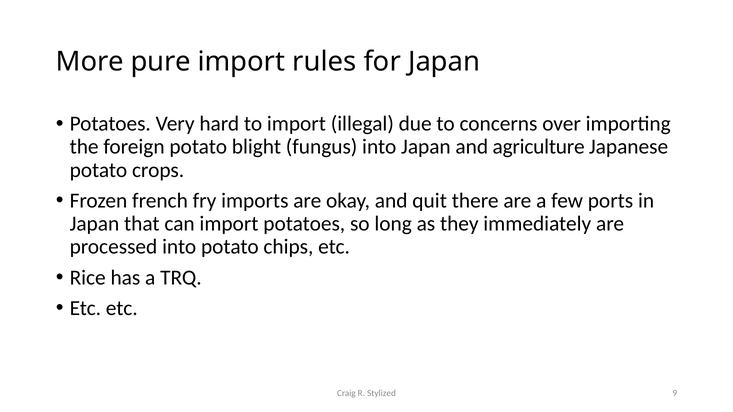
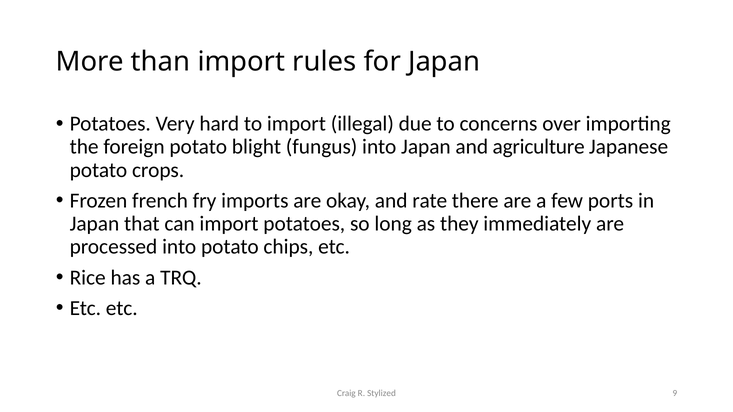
pure: pure -> than (161, 62)
quit: quit -> rate (430, 201)
